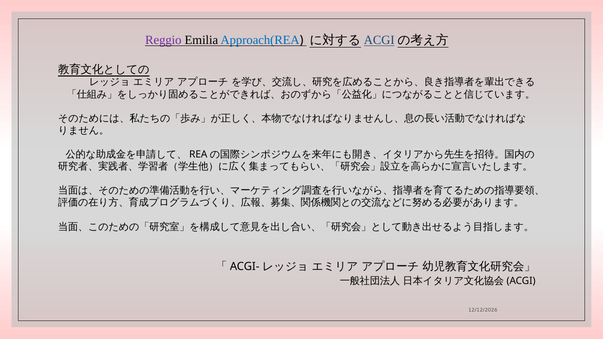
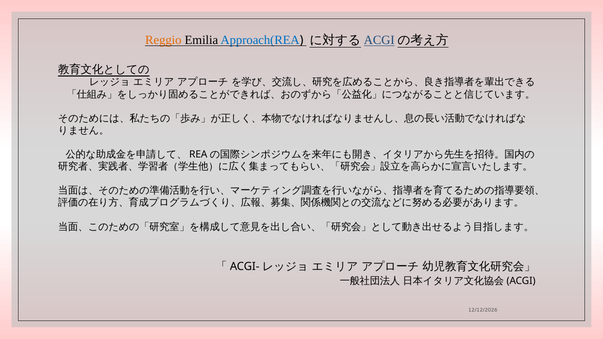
Reggio colour: purple -> orange (163, 40)
